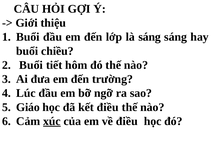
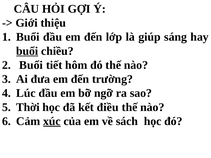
là sáng: sáng -> giúp (150, 37)
buổi underline: none -> present (27, 51)
Giáo: Giáo -> Thời (28, 107)
về điều: điều -> sách (127, 121)
